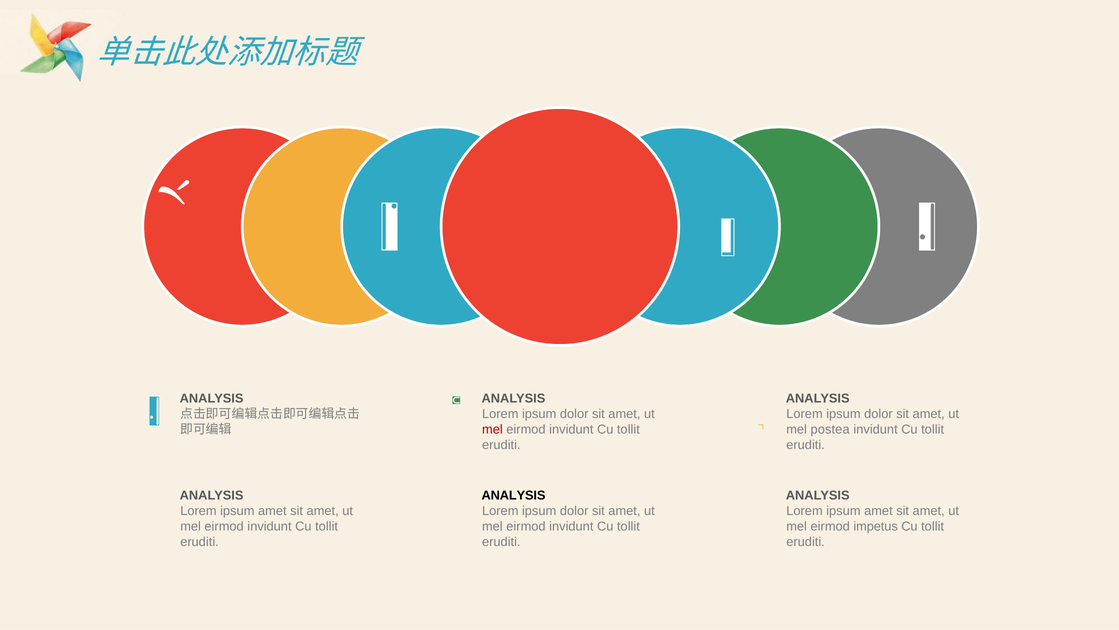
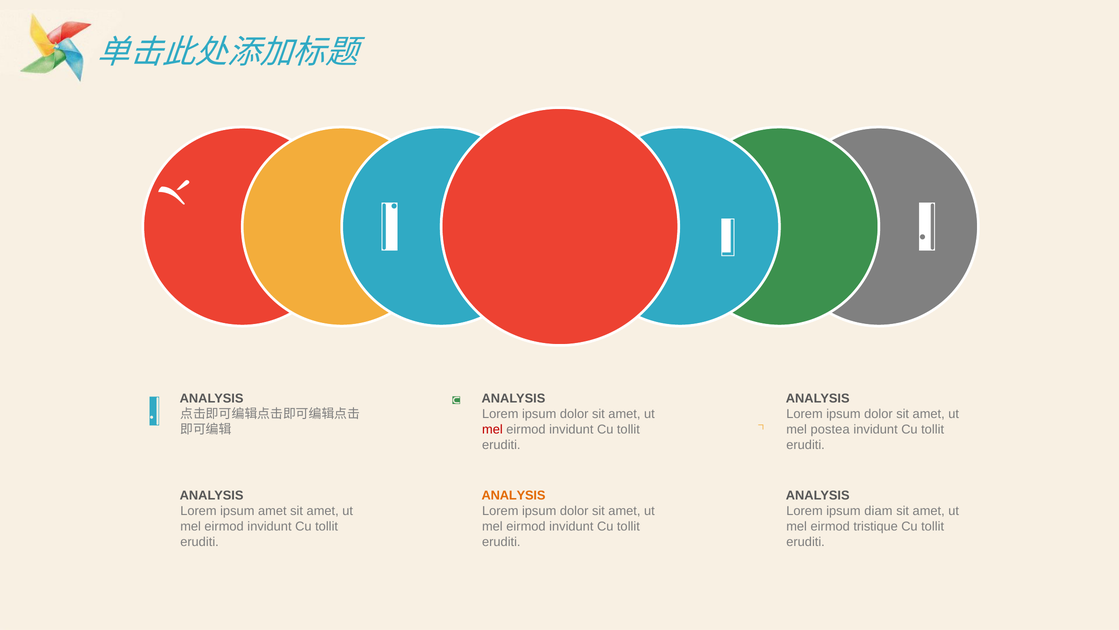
ANALYSIS colour: black -> orange (514, 495)
amet: amet -> diam (878, 511)
impetus: impetus -> tristique (876, 526)
